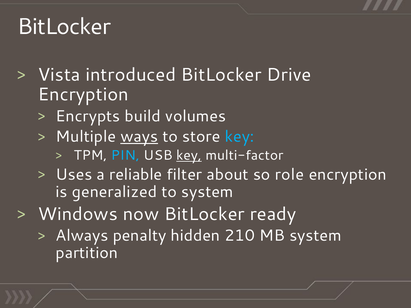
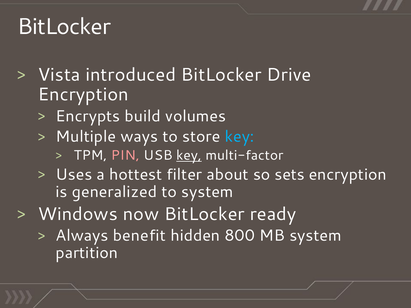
ways underline: present -> none (139, 137)
PIN colour: light blue -> pink (125, 156)
reliable: reliable -> hottest (136, 175)
role: role -> sets (290, 175)
penalty: penalty -> benefit (139, 236)
210: 210 -> 800 (240, 236)
